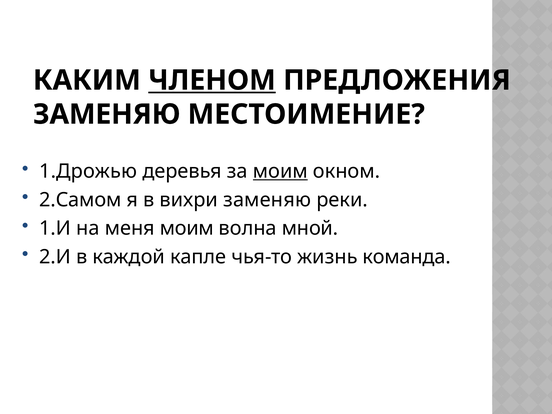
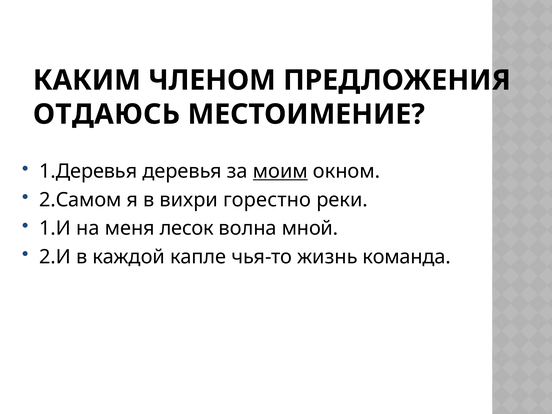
ЧЛЕНОМ underline: present -> none (212, 80)
ЗАМЕНЯЮ: ЗАМЕНЯЮ -> ОТДАЮСЬ (106, 114)
1.Дрожью: 1.Дрожью -> 1.Деревья (88, 171)
вихри заменяю: заменяю -> горестно (267, 200)
меня моим: моим -> лесок (187, 228)
